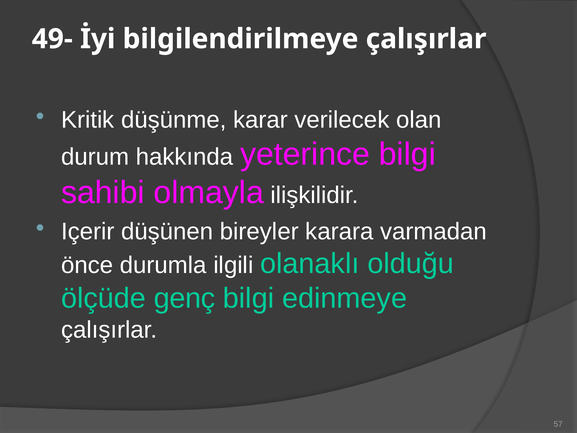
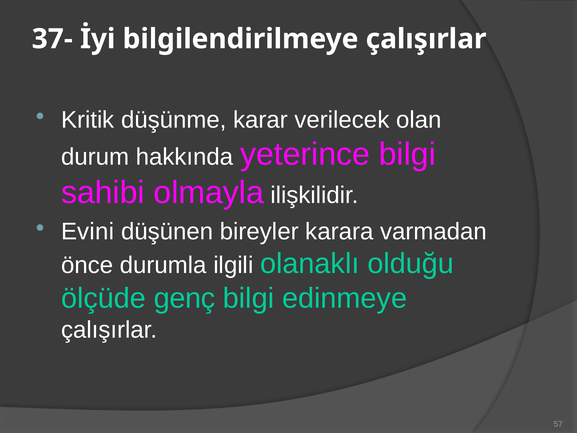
49-: 49- -> 37- (52, 39)
Içerir: Içerir -> Evini (88, 231)
